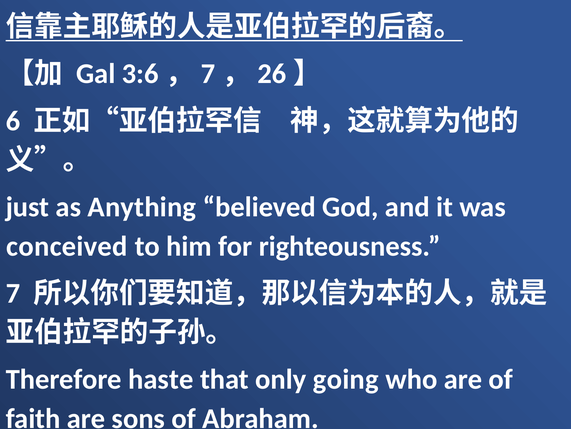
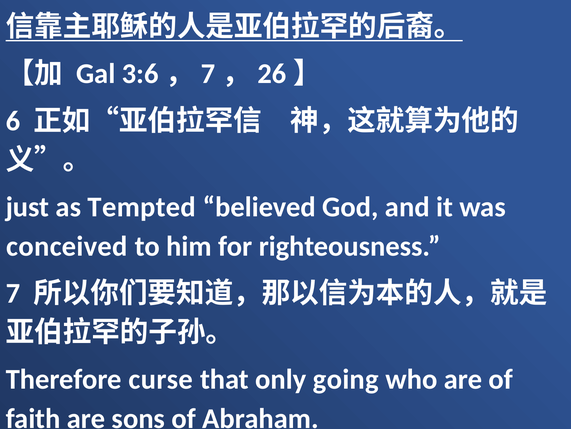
Anything: Anything -> Tempted (142, 207)
haste: haste -> curse (161, 379)
